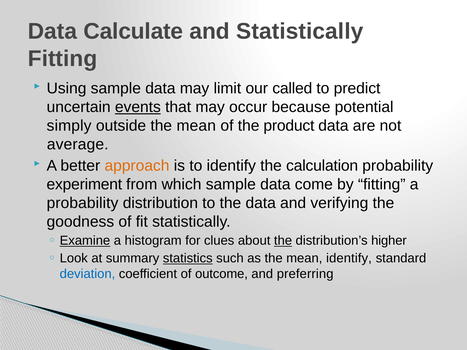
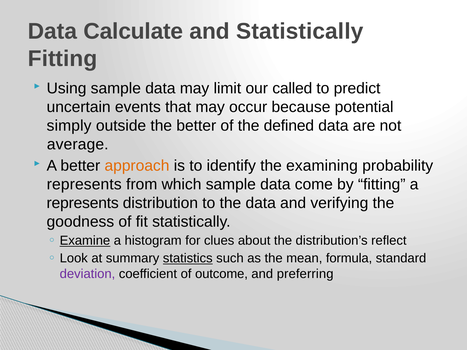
events underline: present -> none (138, 107)
outside the mean: mean -> better (196, 126)
product: product -> defined (289, 126)
calculation: calculation -> examining (322, 166)
experiment: experiment -> represents (84, 184)
probability: probability -> represents (83, 203)
the underline: present -> none (283, 241)
higher: higher -> reflect (389, 241)
mean identify: identify -> formula (349, 259)
deviation colour: blue -> purple (87, 274)
